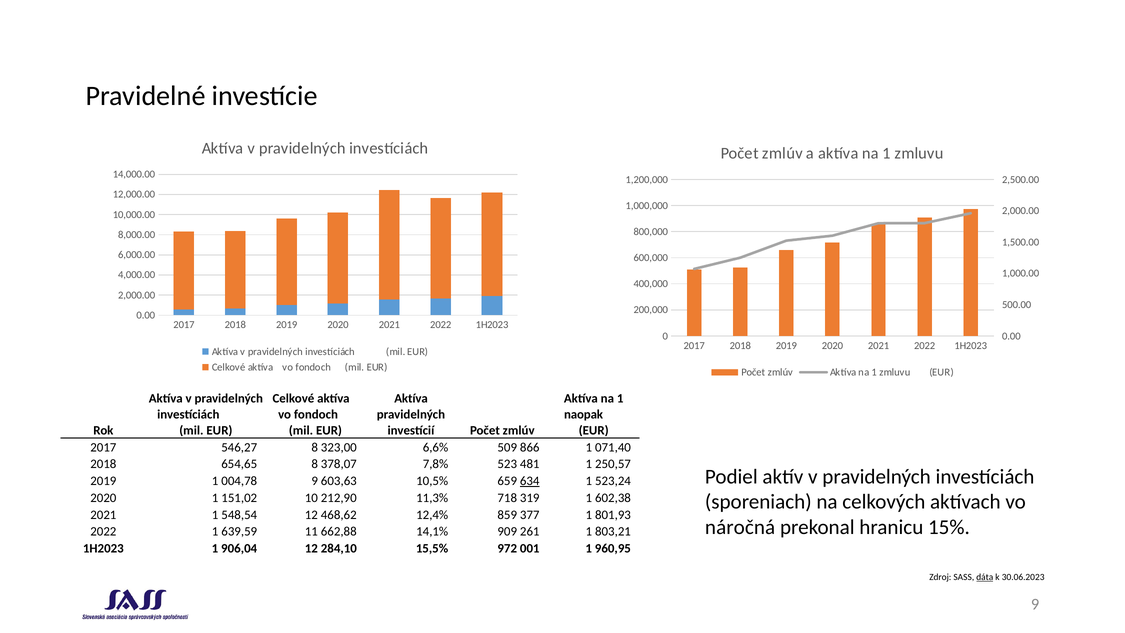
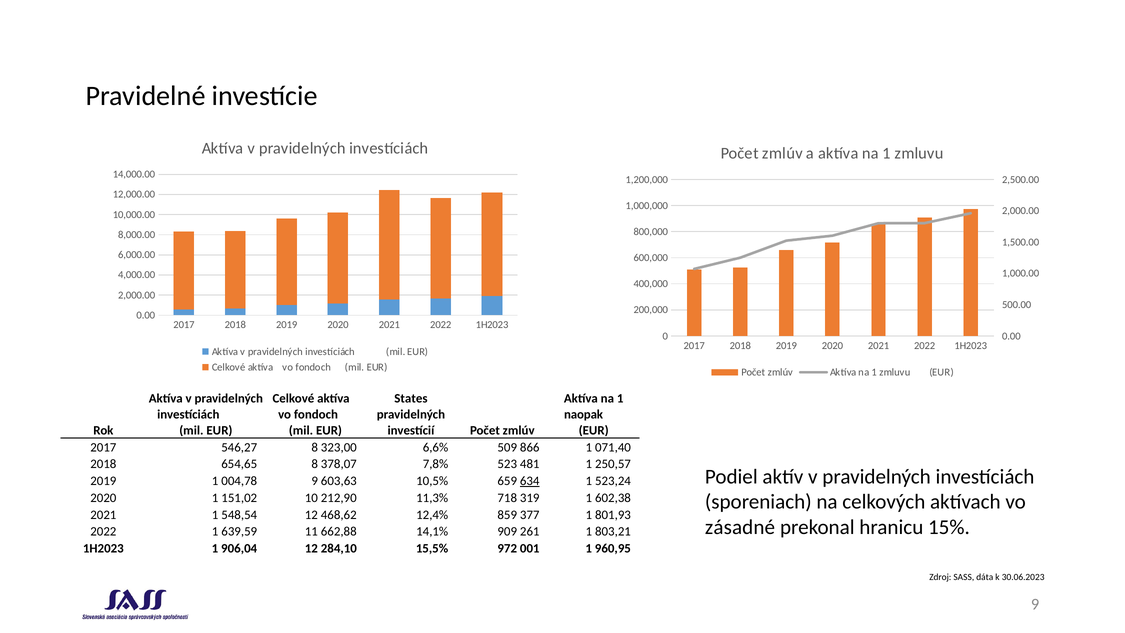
Aktíva: Aktíva -> States (411, 398)
náročná: náročná -> zásadné (740, 527)
dáta underline: present -> none (985, 577)
